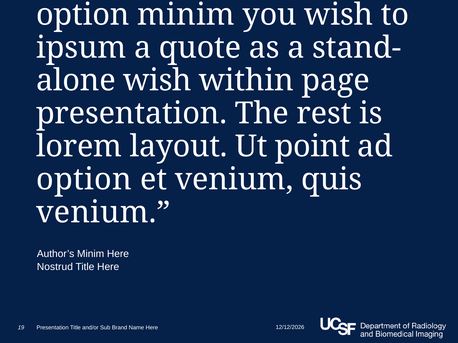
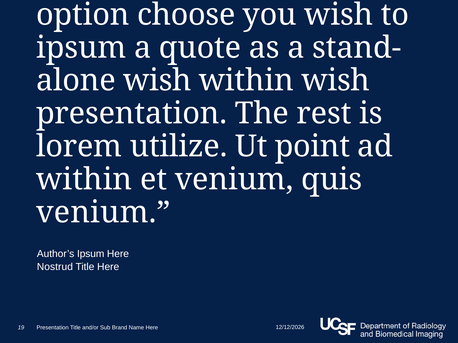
option minim: minim -> choose (186, 15)
within page: page -> wish (336, 81)
layout: layout -> utilize (179, 147)
option: option -> within (84, 180)
Author’s Minim: Minim -> Ipsum (91, 254)
